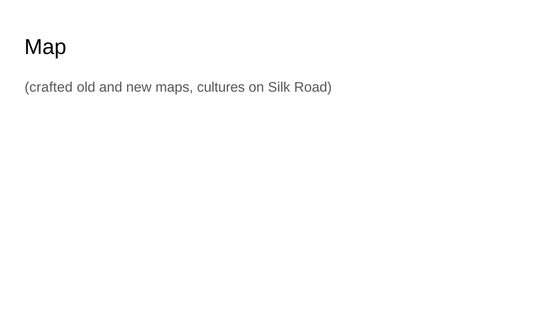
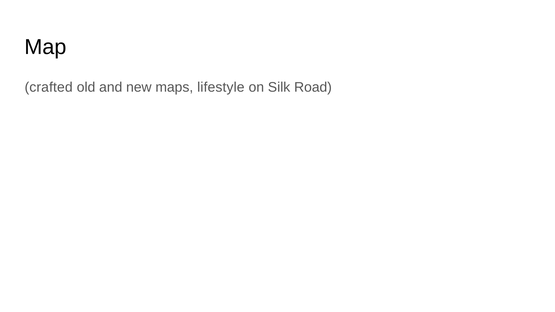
cultures: cultures -> lifestyle (221, 87)
